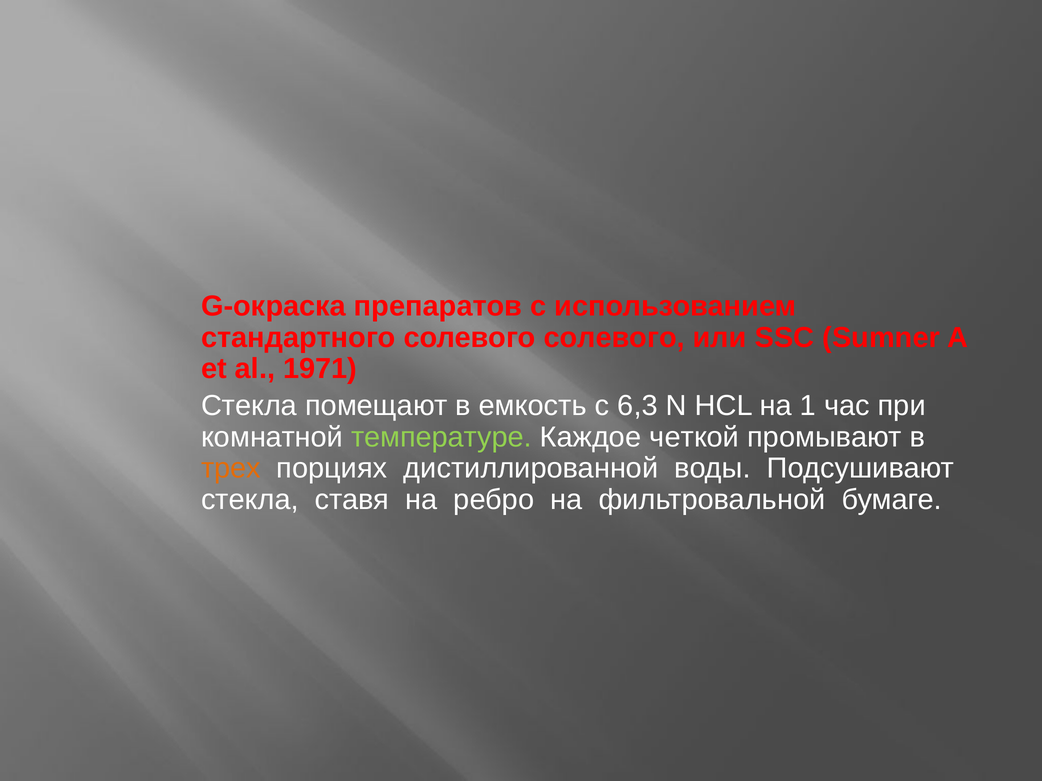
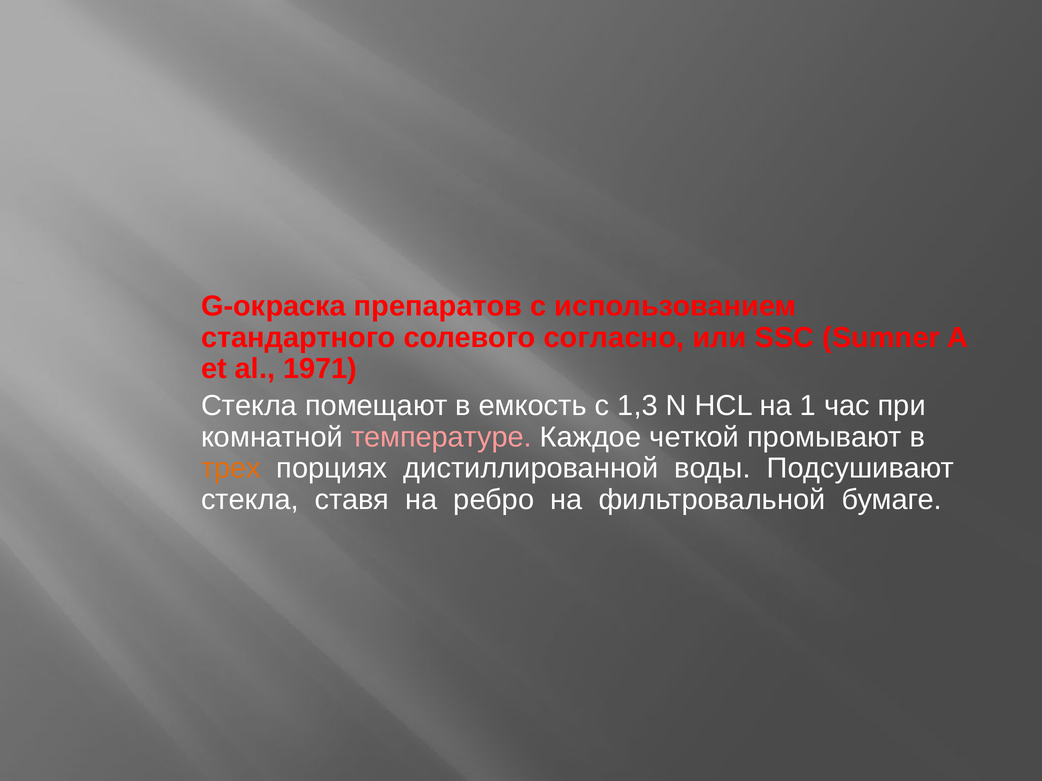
солевого солевого: солевого -> согласно (614, 338)
6,3: 6,3 -> 1,3 (638, 406)
температуре colour: light green -> pink (441, 437)
